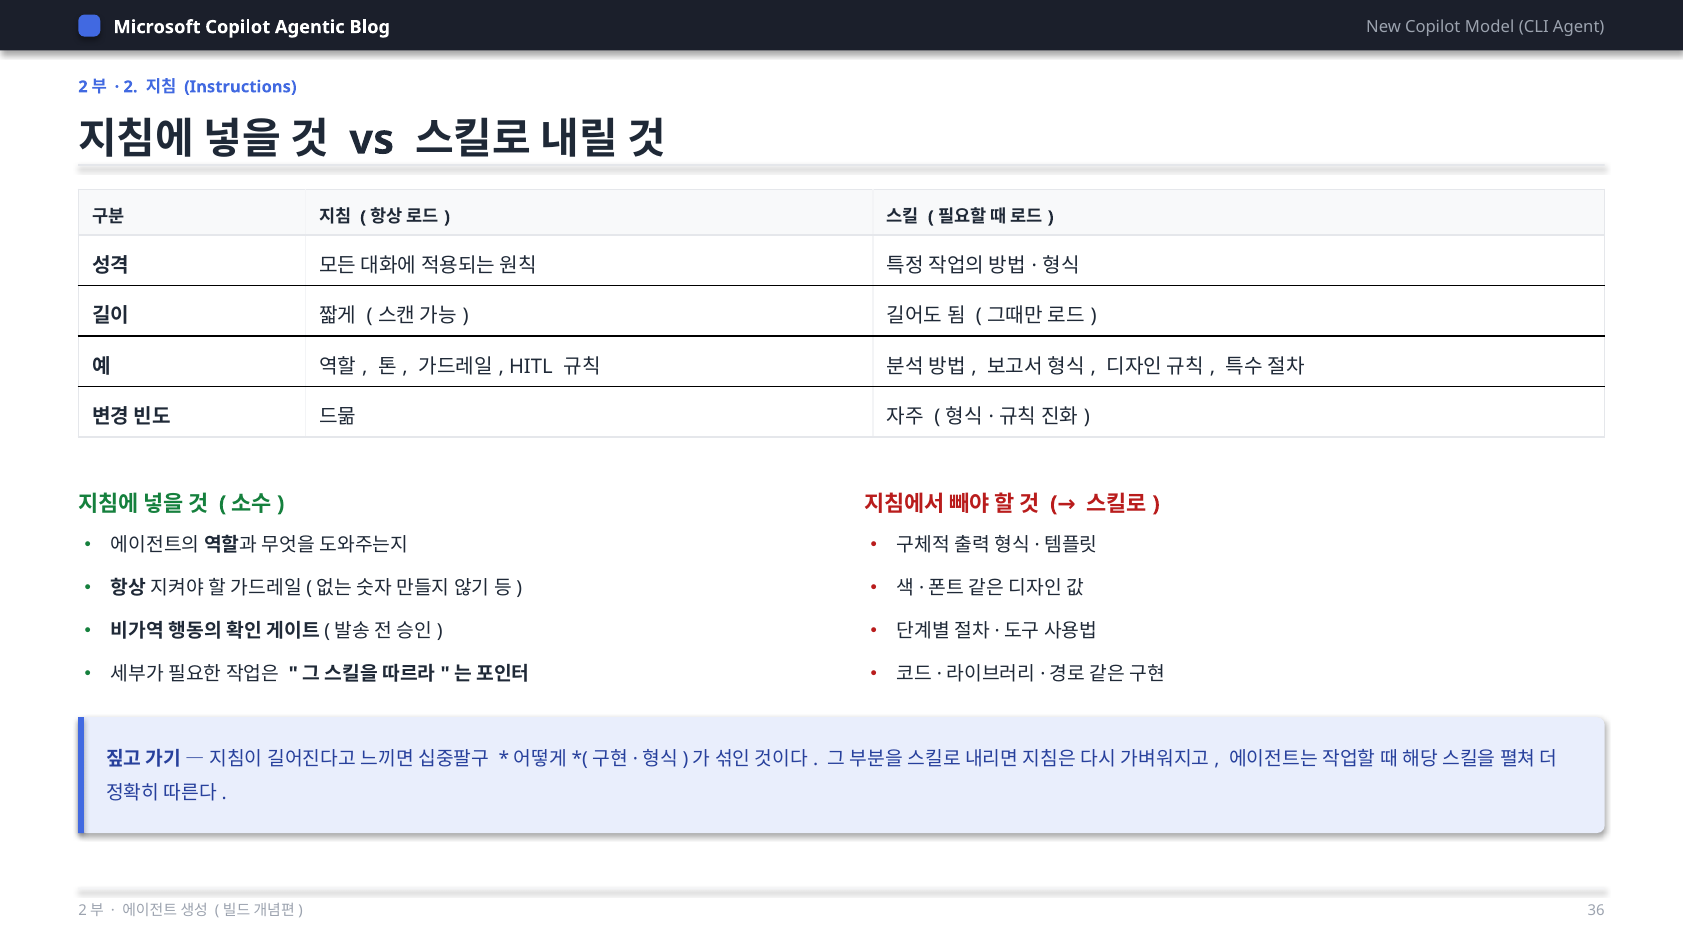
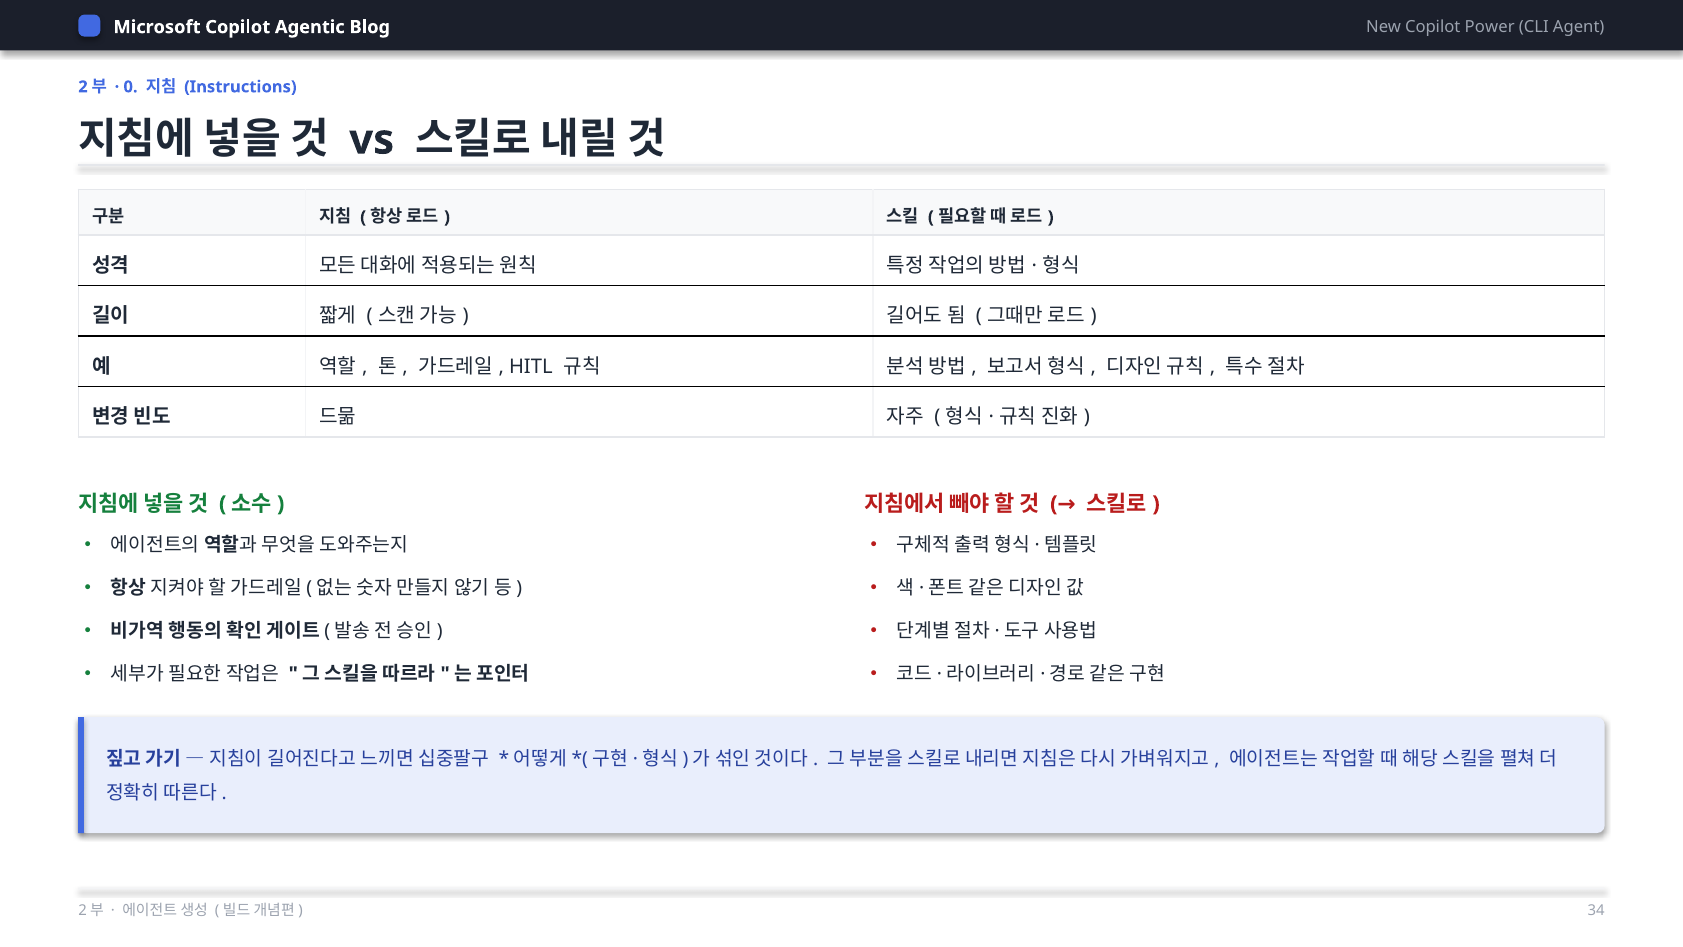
Model: Model -> Power (1490, 27)
2: 2 -> 0 (131, 87)
36: 36 -> 34 (1596, 910)
